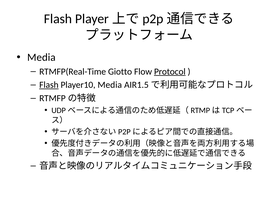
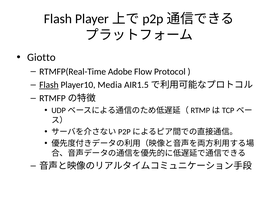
Media: Media -> Giotto (41, 57)
Giotto: Giotto -> Adobe (120, 71)
Protocol underline: present -> none (170, 71)
